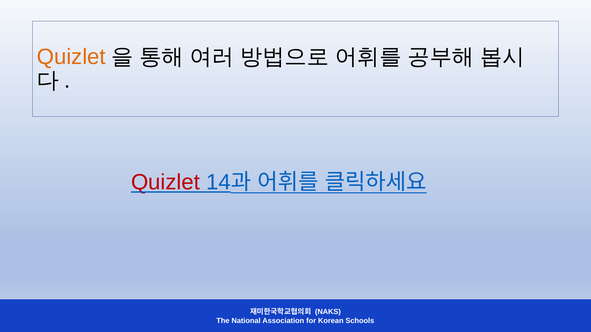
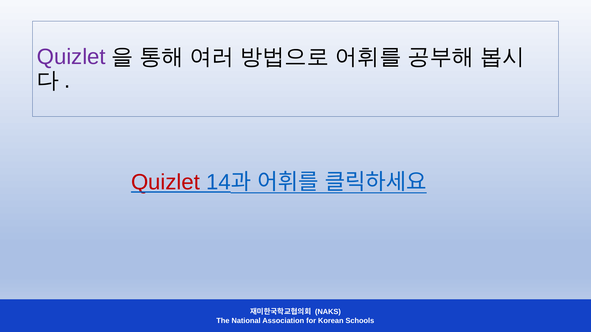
Quizlet colour: orange -> purple (71, 57)
